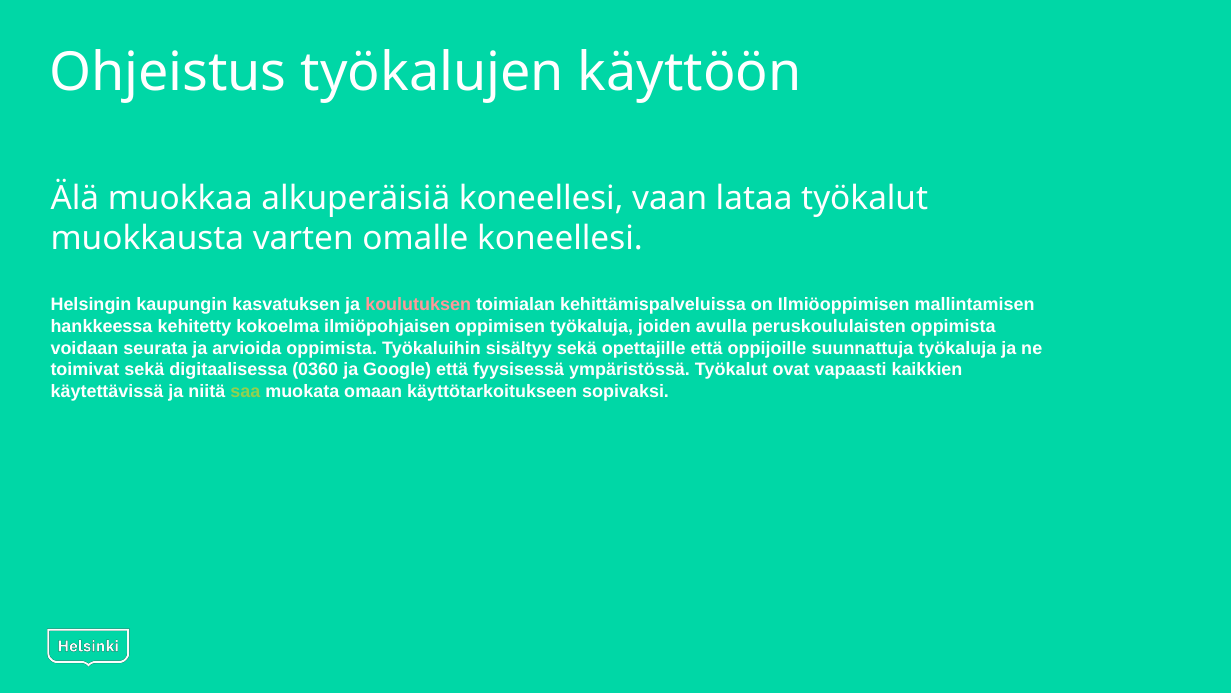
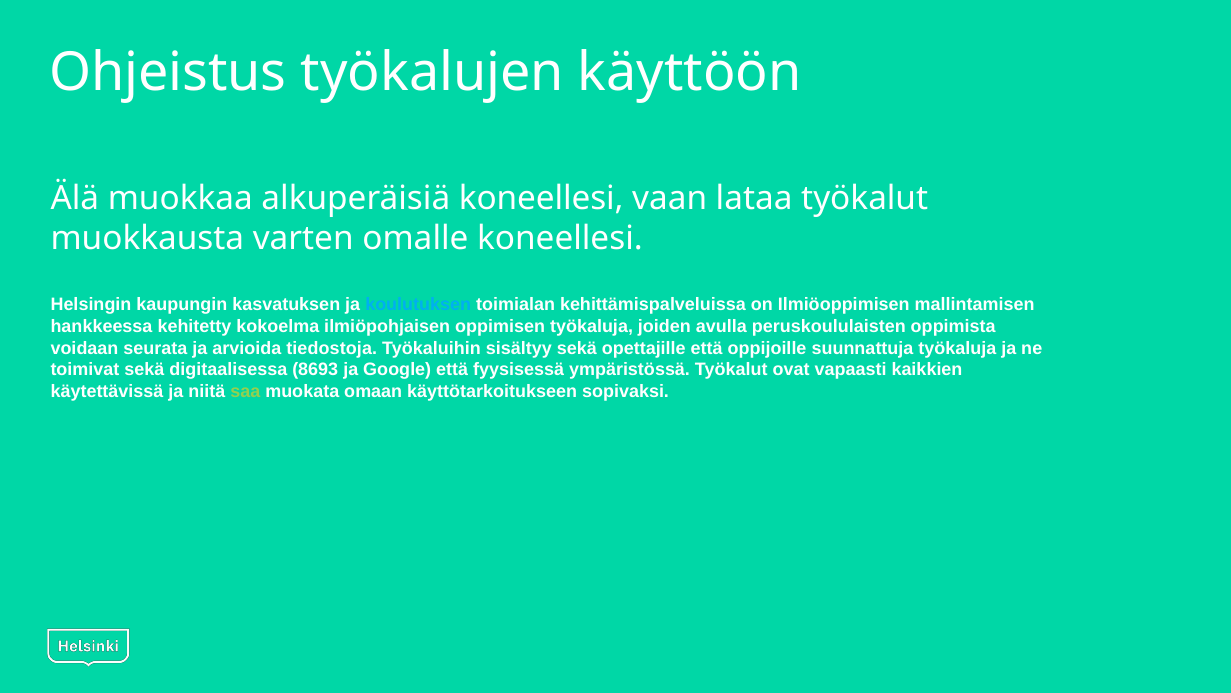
koulutuksen colour: pink -> light blue (418, 305)
arvioida oppimista: oppimista -> tiedostoja (332, 348)
0360: 0360 -> 8693 (315, 369)
